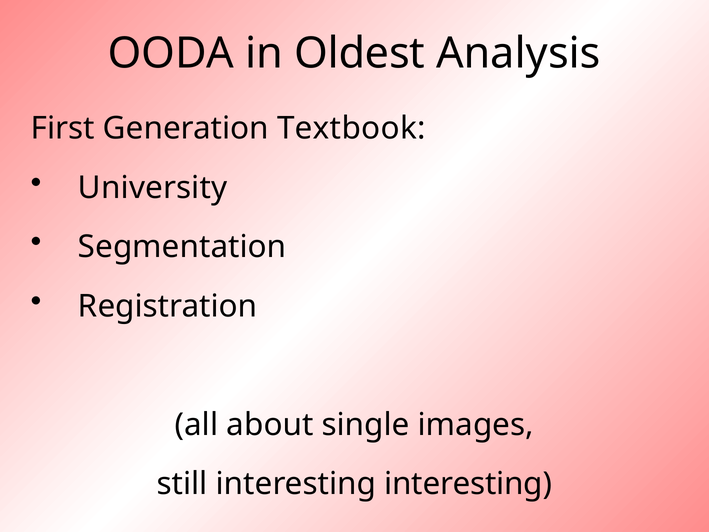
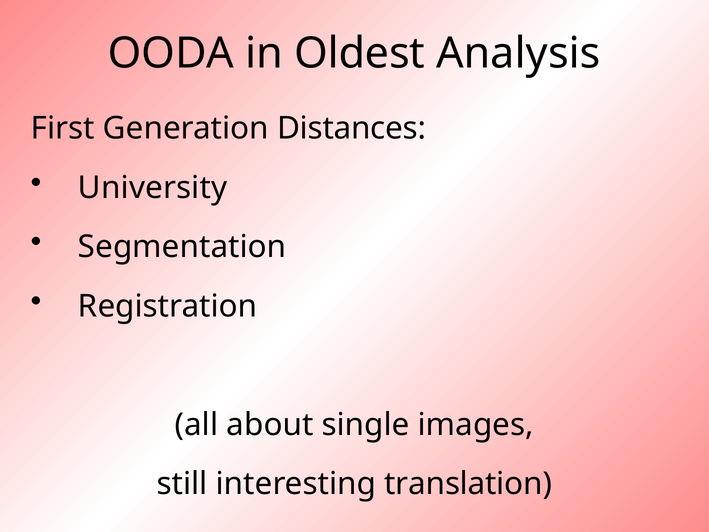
Textbook: Textbook -> Distances (352, 128)
interesting interesting: interesting -> translation (468, 484)
